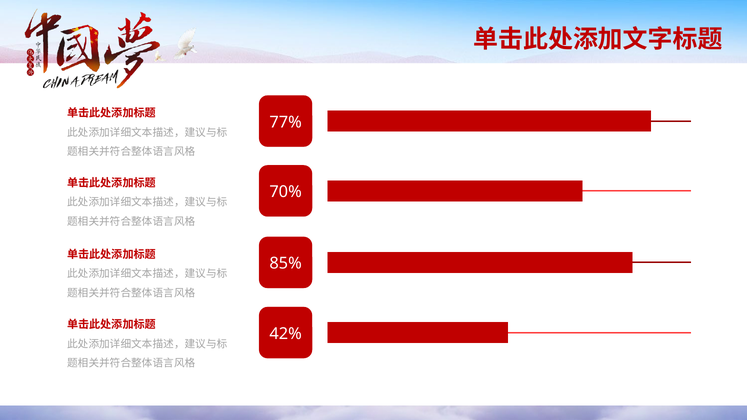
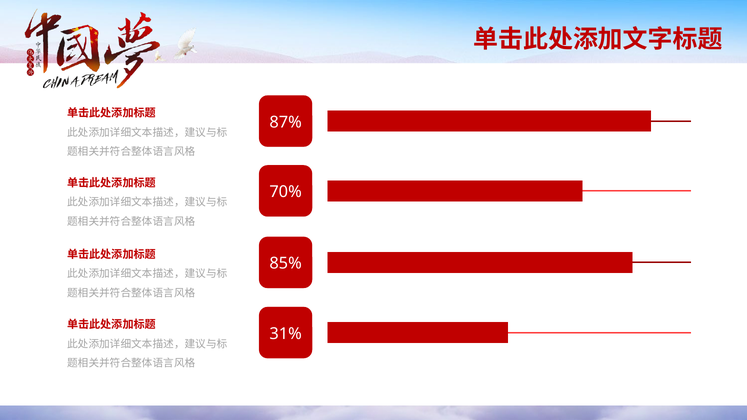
77%: 77% -> 87% (286, 122)
42%: 42% -> 31% (286, 334)
